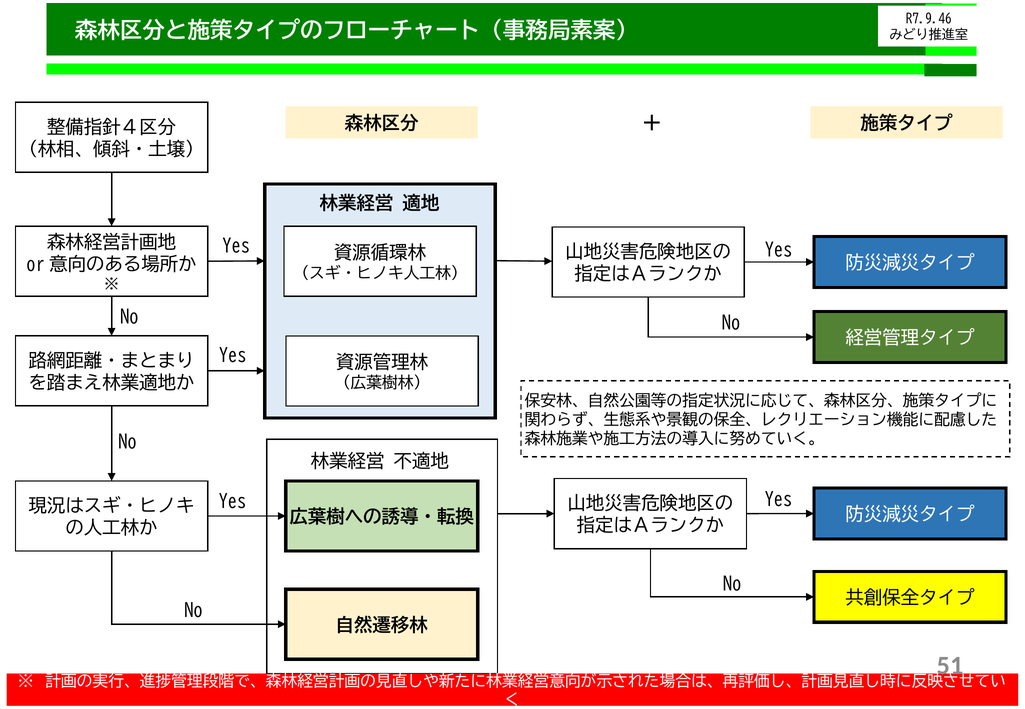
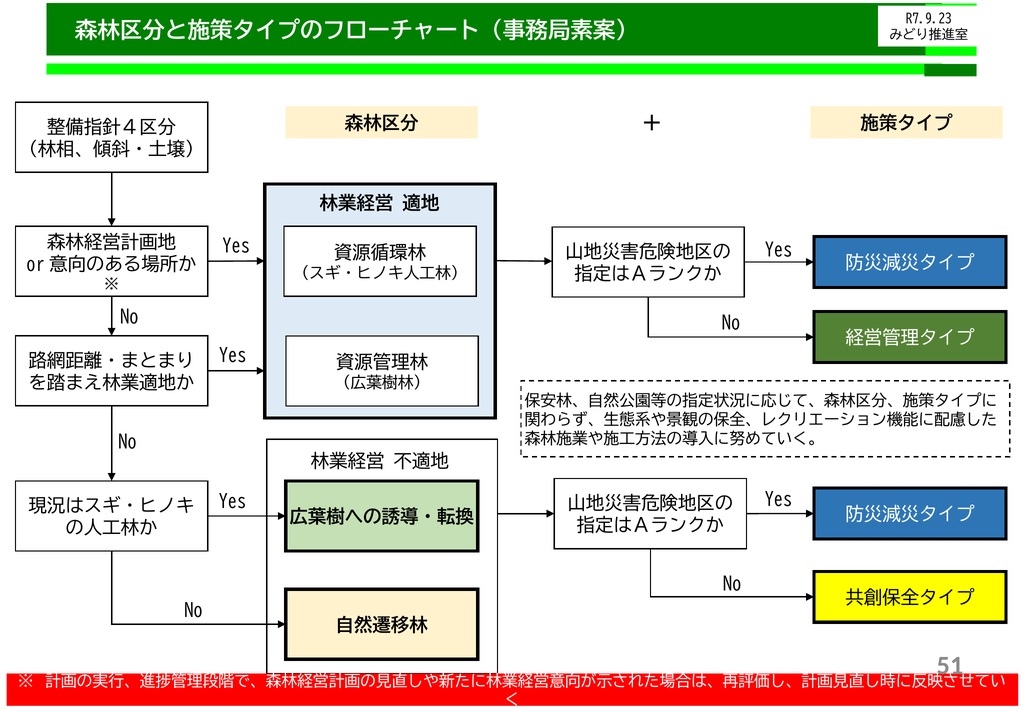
R7.9.46: R7.9.46 -> R7.9.23 (929, 19)
